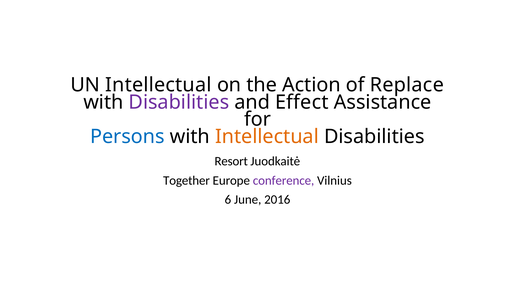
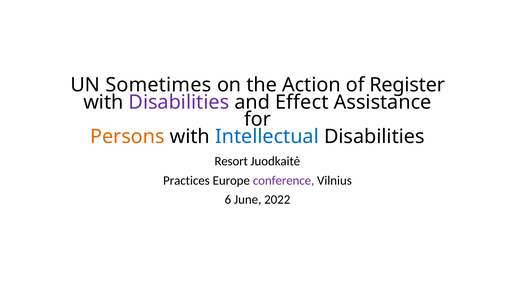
UN Intellectual: Intellectual -> Sometimes (158, 85)
Replace: Replace -> Register (407, 85)
Persons colour: blue -> orange (127, 136)
Intellectual colour: orange -> blue (267, 136)
Together: Together -> Practices (186, 180)
2016: 2016 -> 2022 (277, 200)
